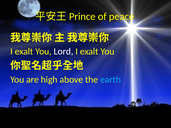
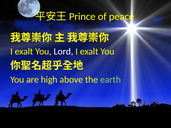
earth colour: light blue -> light green (111, 80)
